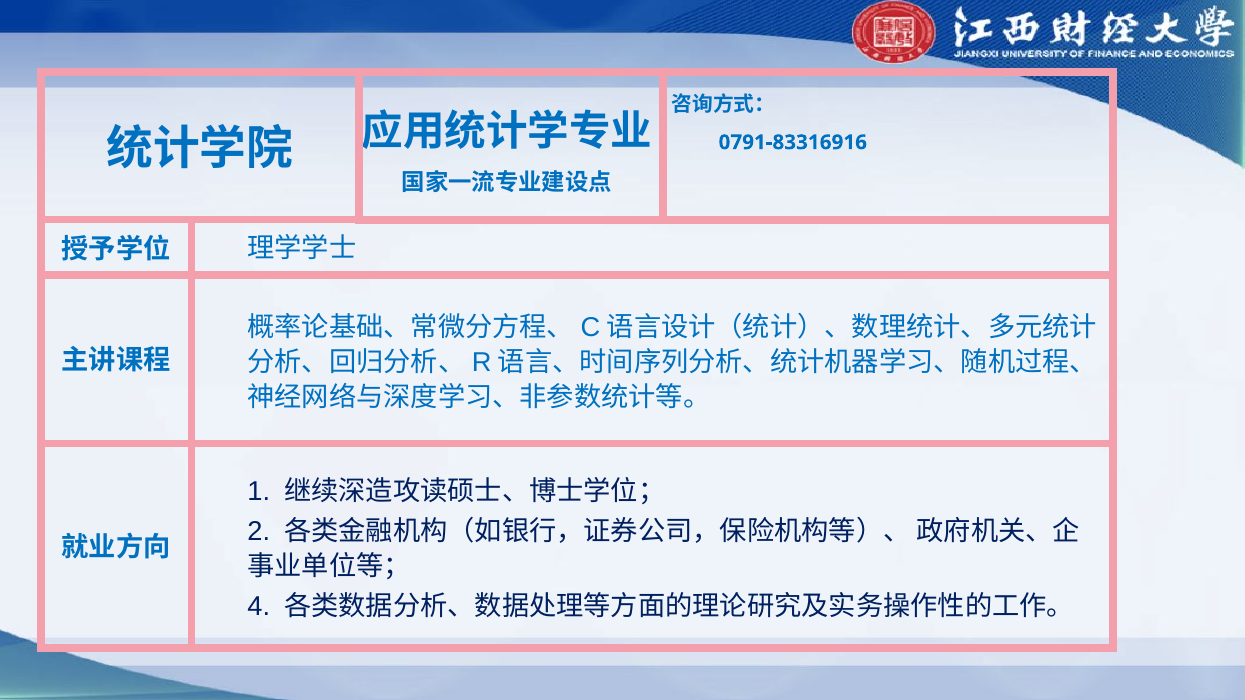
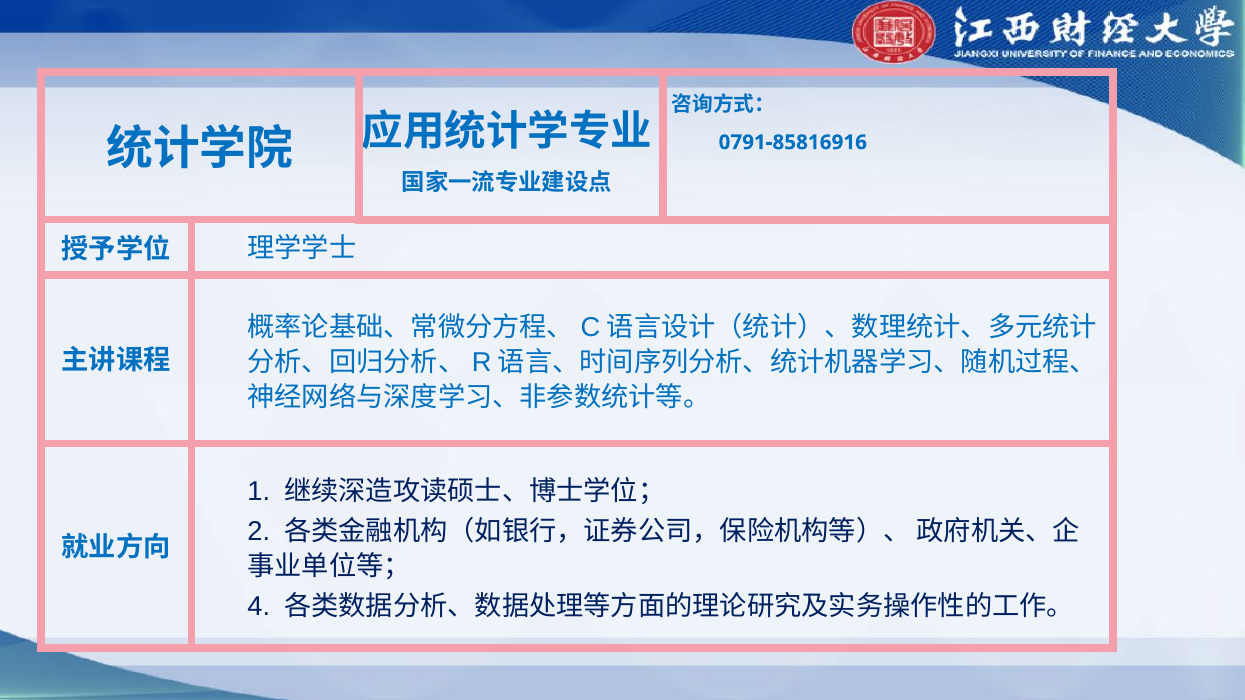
0791-83316916: 0791-83316916 -> 0791-85816916 (793, 142)
